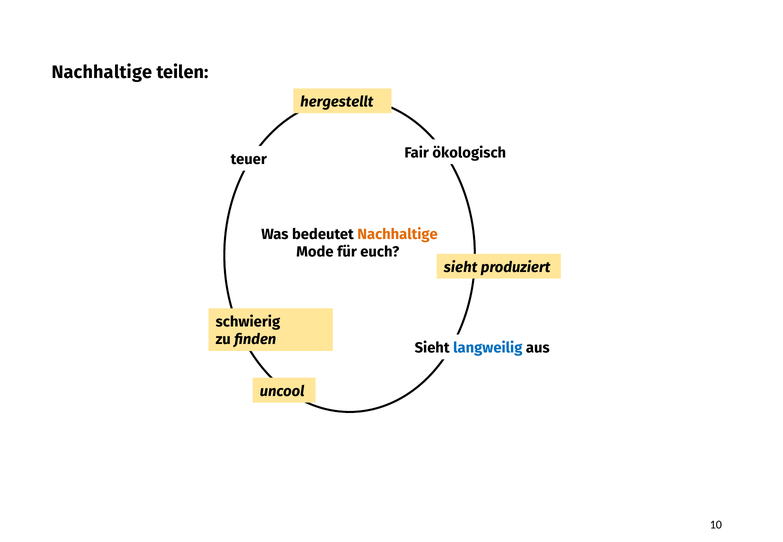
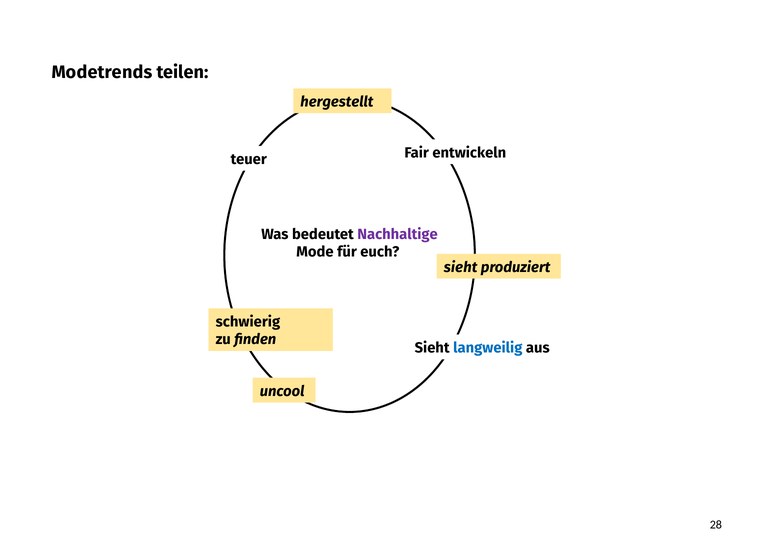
Nachhaltige: Nachhaltige -> Modetrends (102, 73)
ökologisch: ökologisch -> entwickeln (469, 153)
Nachhaltige colour: orange -> purple (398, 234)
10: 10 -> 28 (716, 525)
